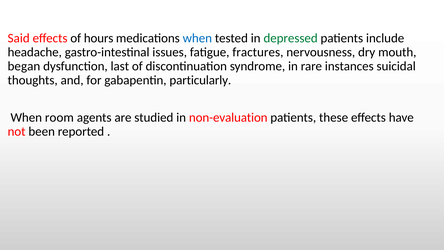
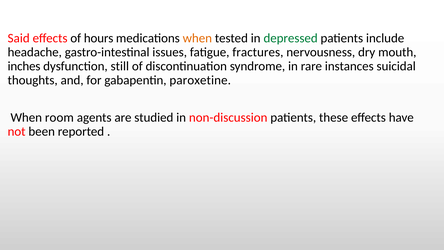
when colour: blue -> orange (197, 38)
began: began -> inches (24, 66)
last: last -> still (120, 66)
particularly: particularly -> paroxetine (200, 80)
non-evaluation: non-evaluation -> non-discussion (228, 117)
